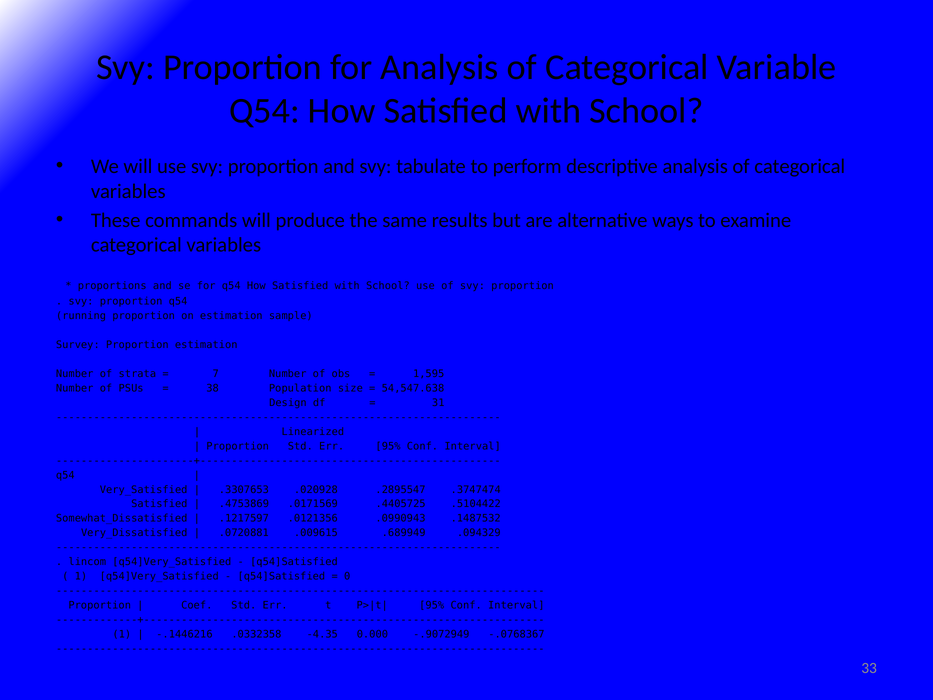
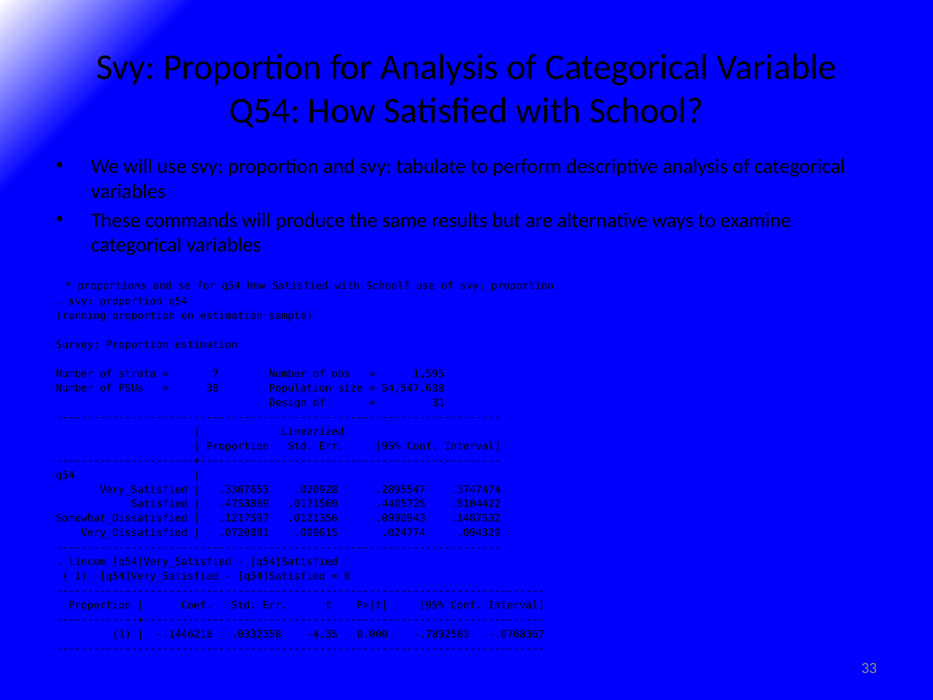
.689949: .689949 -> .024774 (404, 533)
-.9072949: -.9072949 -> -.7892583 (441, 634)
